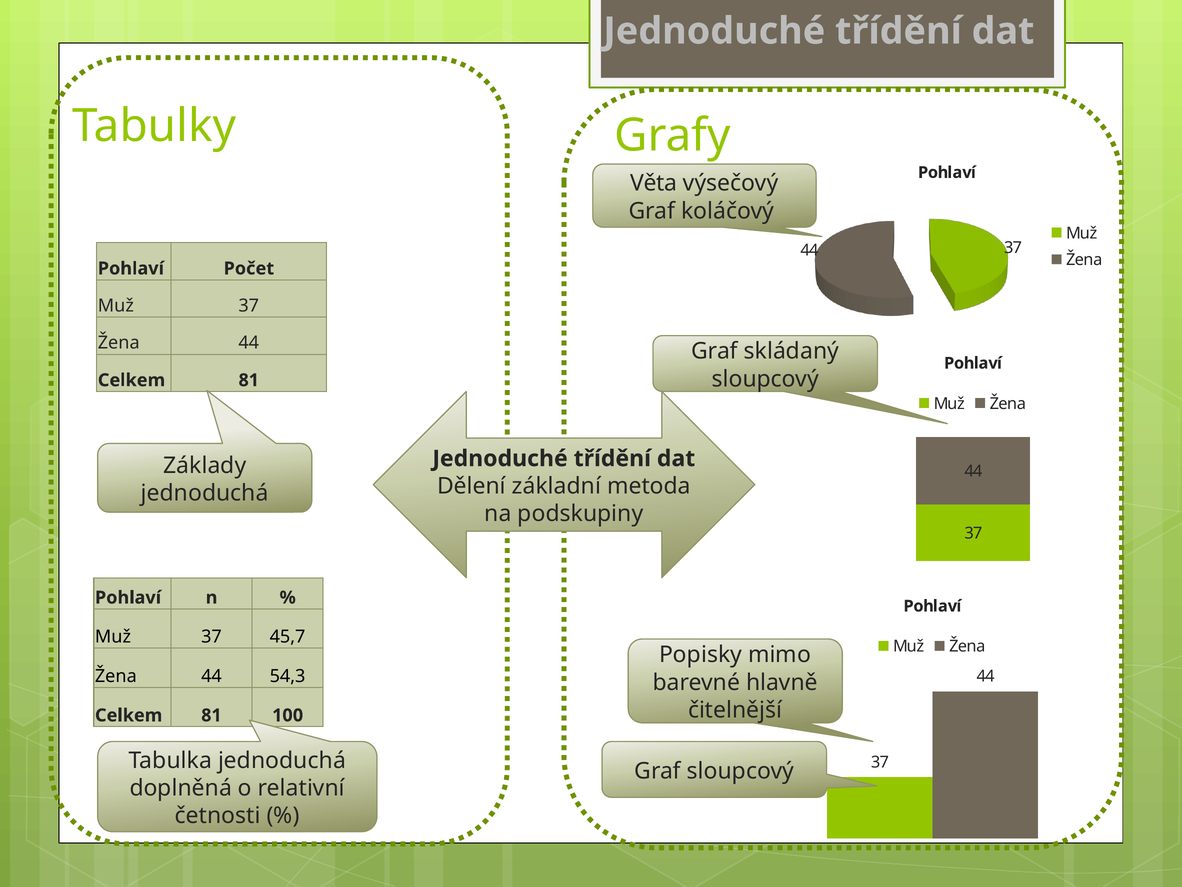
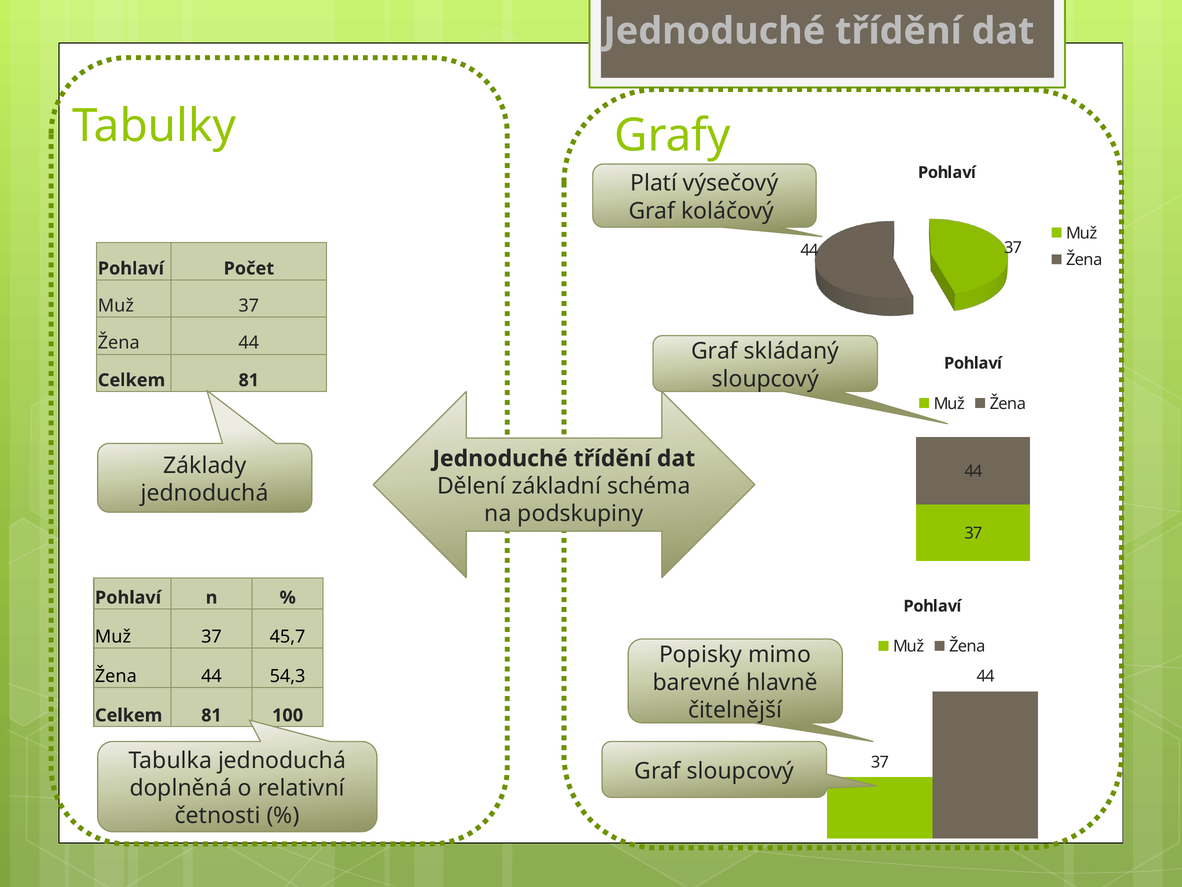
Věta: Věta -> Platí (654, 183)
metoda: metoda -> schéma (649, 486)
